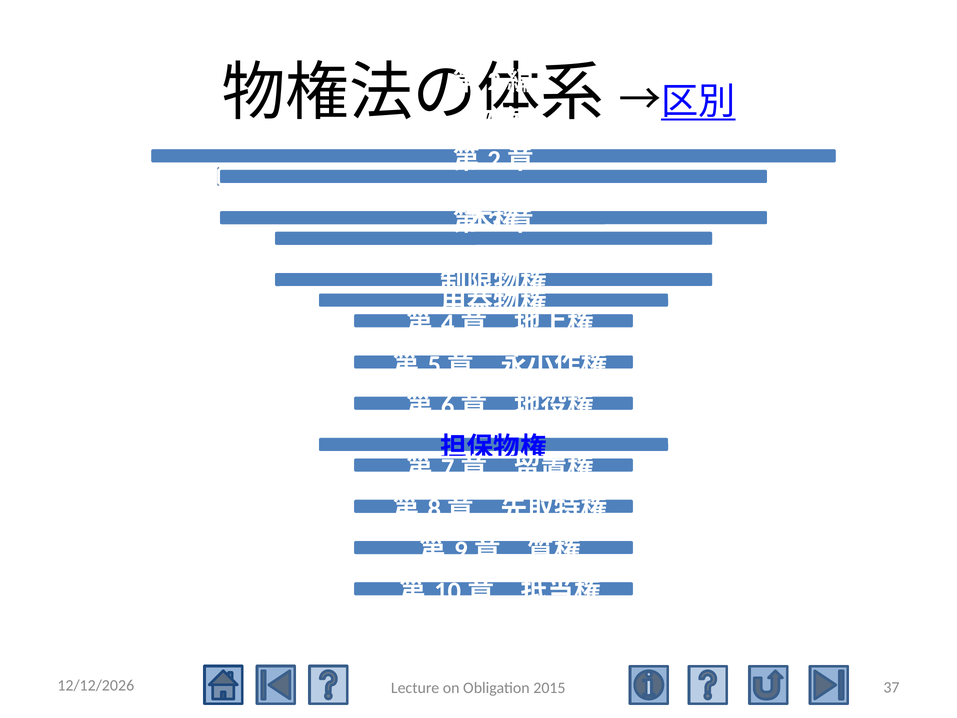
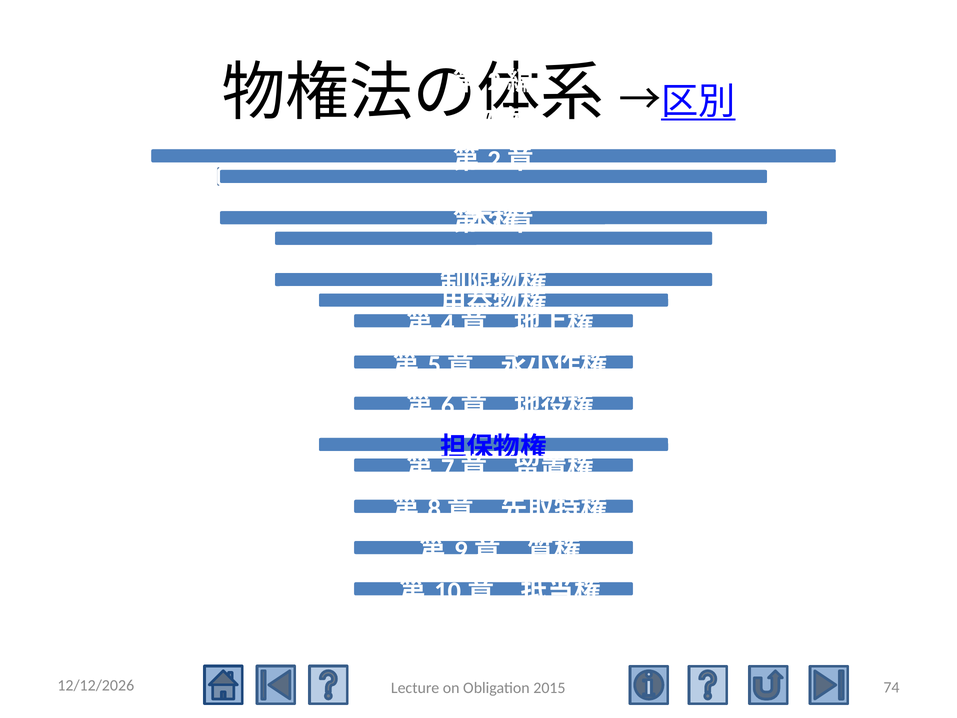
37: 37 -> 74 (891, 687)
